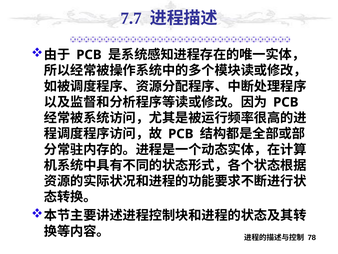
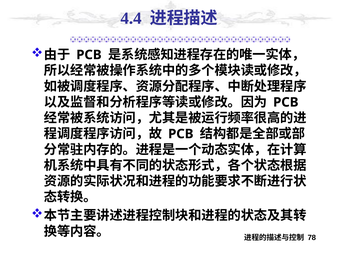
7.7: 7.7 -> 4.4 (131, 18)
